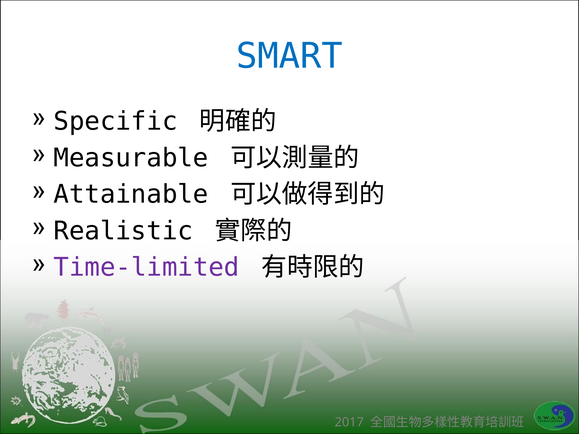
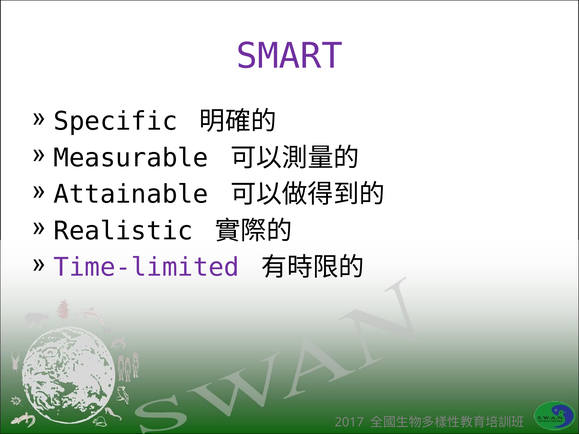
SMART colour: blue -> purple (289, 56)
